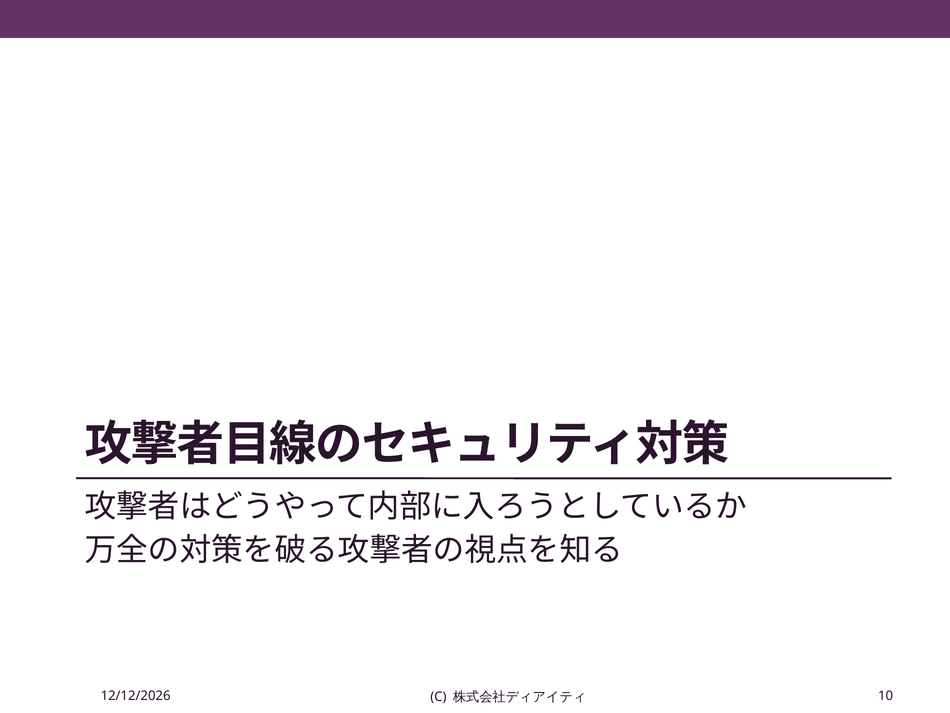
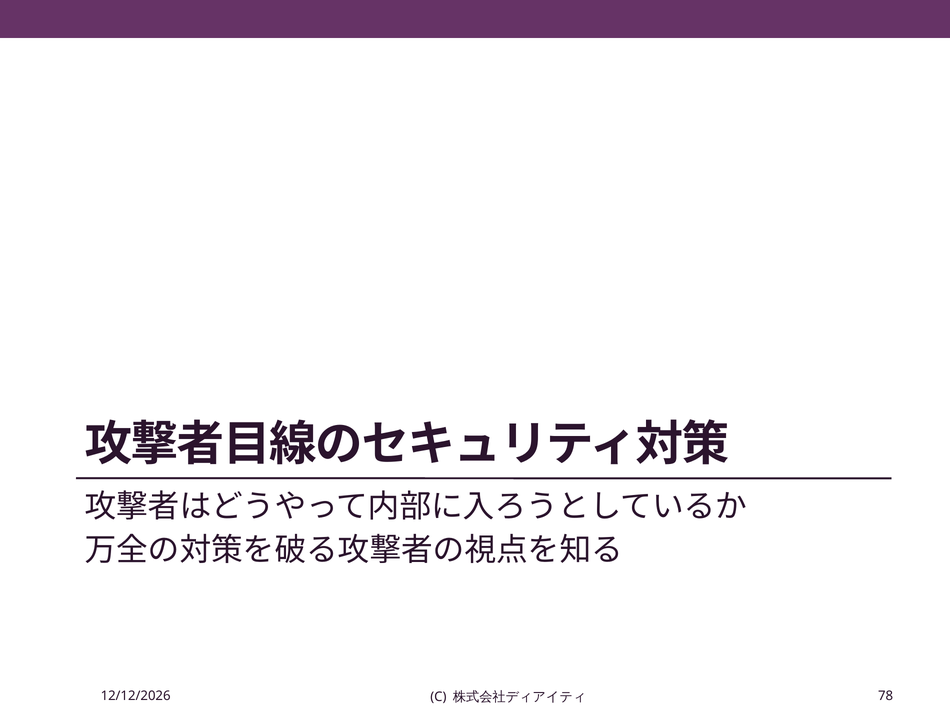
10: 10 -> 78 (886, 695)
